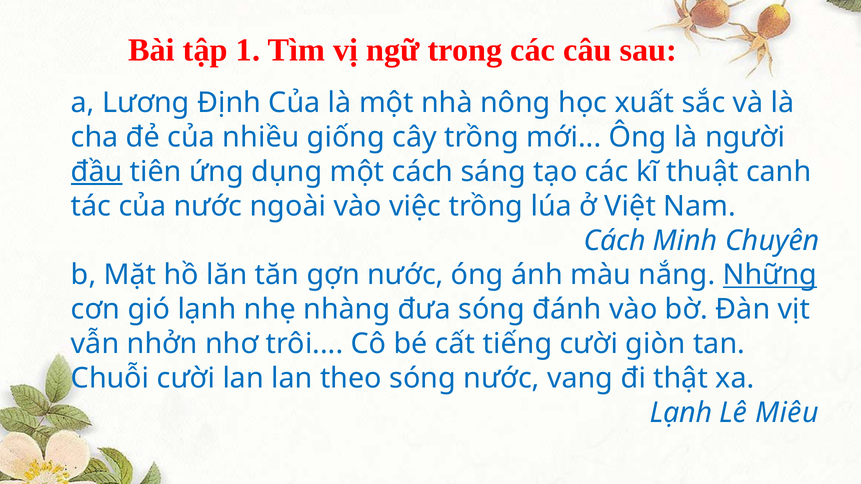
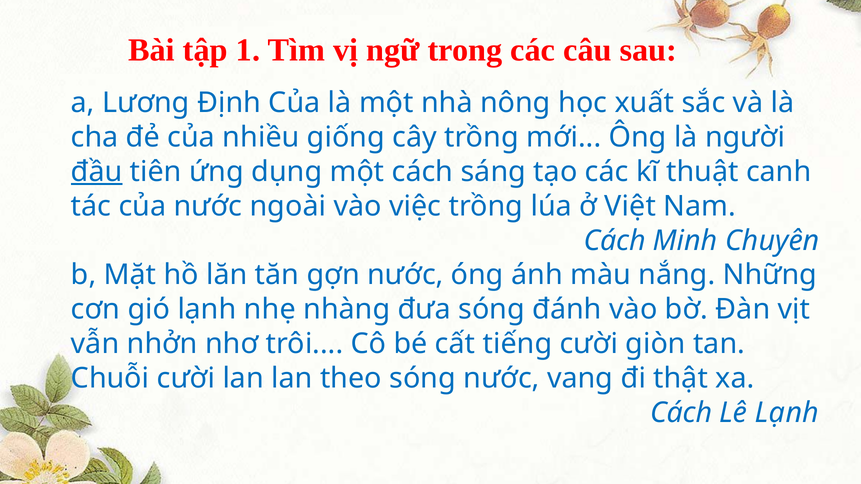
Những underline: present -> none (770, 275)
Lạnh: Lạnh -> Cách (681, 413)
Lê Miêu: Miêu -> Lạnh (787, 413)
